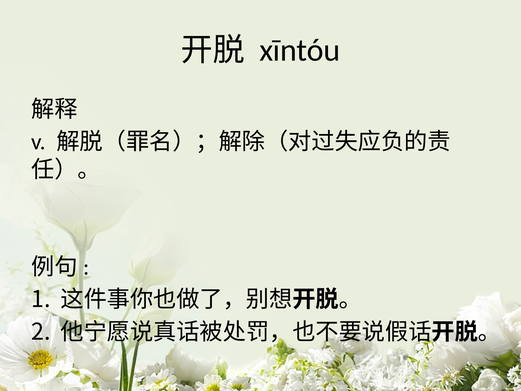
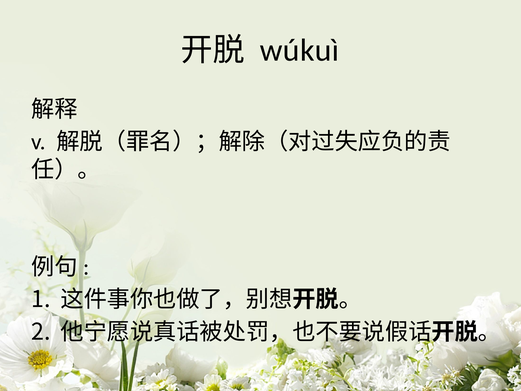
xīntóu: xīntóu -> wúkuì (300, 50)
